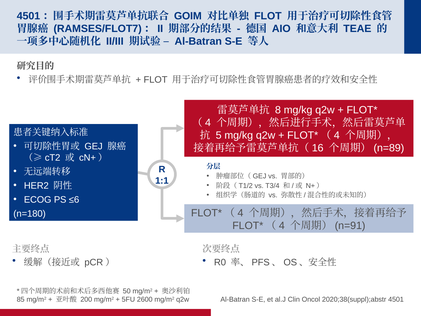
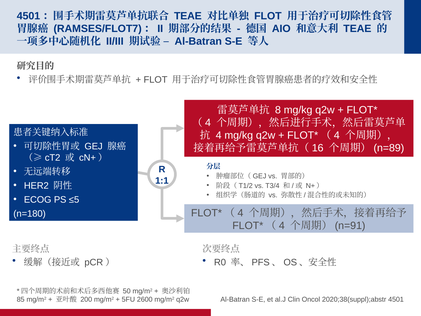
GOIM: GOIM -> TEAE (188, 16)
5: 5 -> 4 (219, 135)
≤6: ≤6 -> ≤5 (74, 200)
